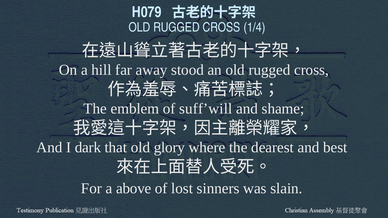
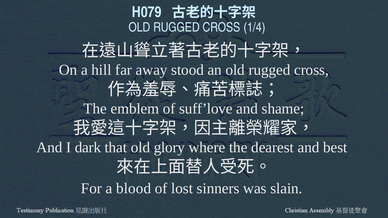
suff’will: suff’will -> suff’love (206, 109)
above: above -> blood (134, 189)
